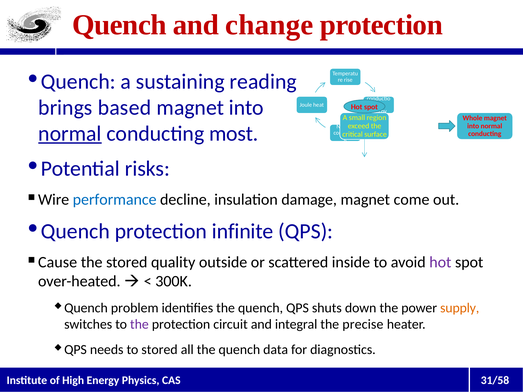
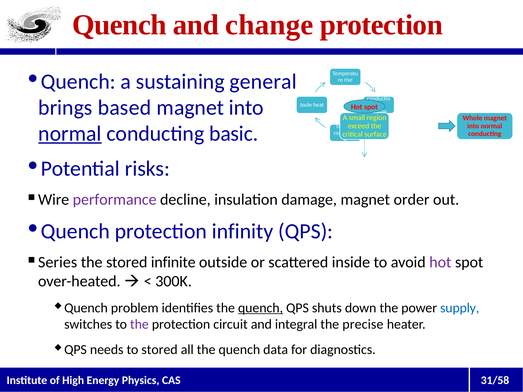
reading: reading -> general (263, 82)
most: most -> basic (234, 134)
performance colour: blue -> purple (115, 200)
come: come -> order (412, 200)
infinite: infinite -> infinity (243, 231)
Cause: Cause -> Series (58, 262)
quality: quality -> infinite (173, 262)
quench underline: none -> present (261, 308)
supply colour: orange -> blue (460, 308)
